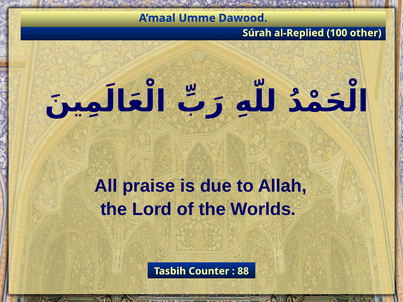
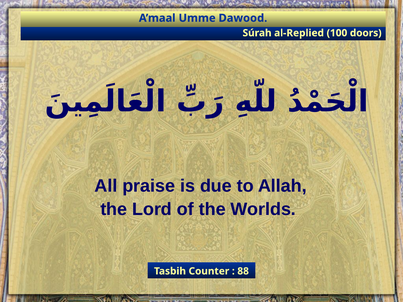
other: other -> doors (366, 33)
